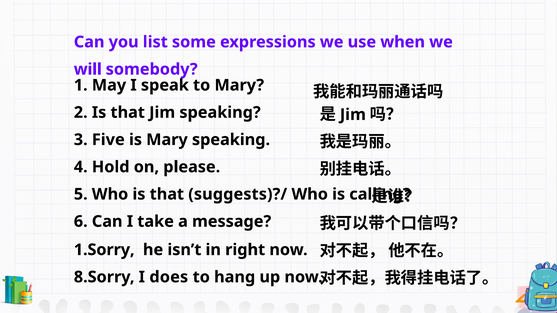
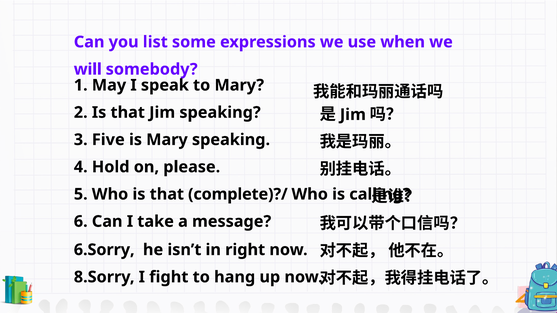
suggests)?/: suggests)?/ -> complete)?/ (238, 194)
1.Sorry: 1.Sorry -> 6.Sorry (104, 250)
does: does -> fight (169, 277)
